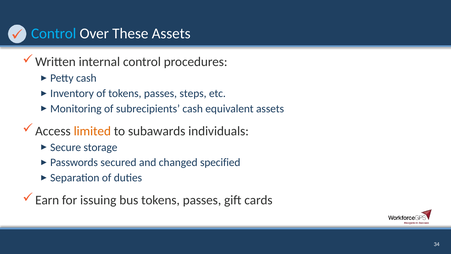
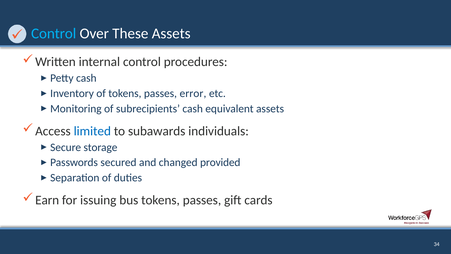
steps: steps -> error (193, 93)
limited colour: orange -> blue (92, 131)
specified: specified -> provided (220, 162)
